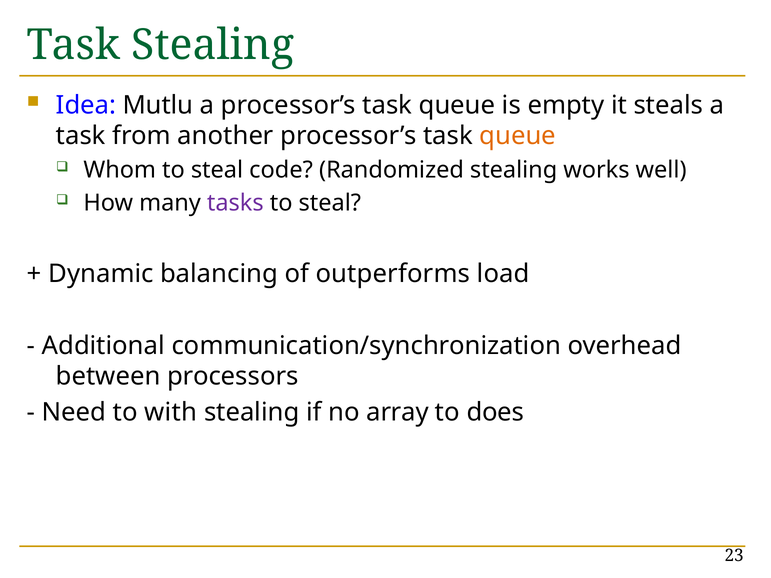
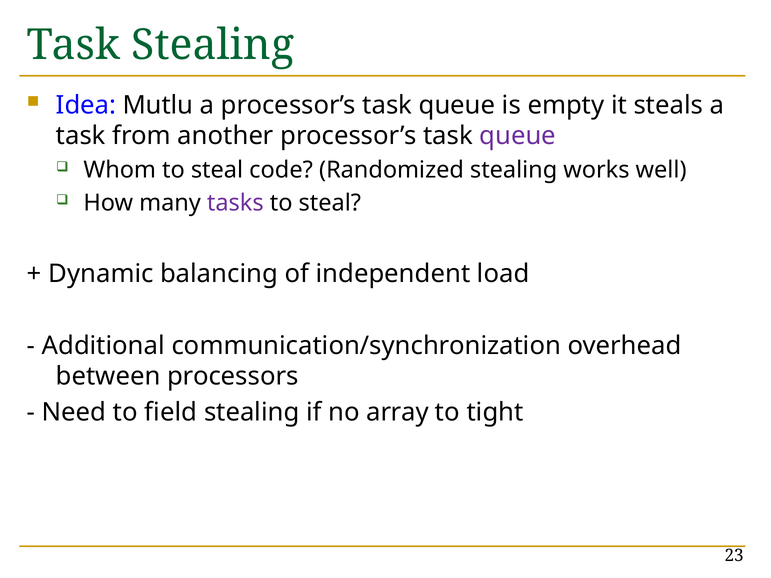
queue colour: orange -> purple (518, 136)
outperforms: outperforms -> independent (393, 274)
with: with -> field (171, 413)
does: does -> tight (495, 413)
